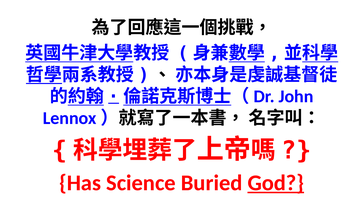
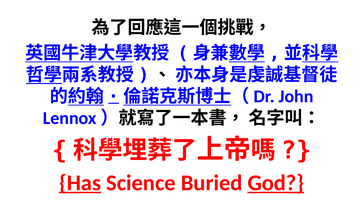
Has underline: none -> present (80, 182)
